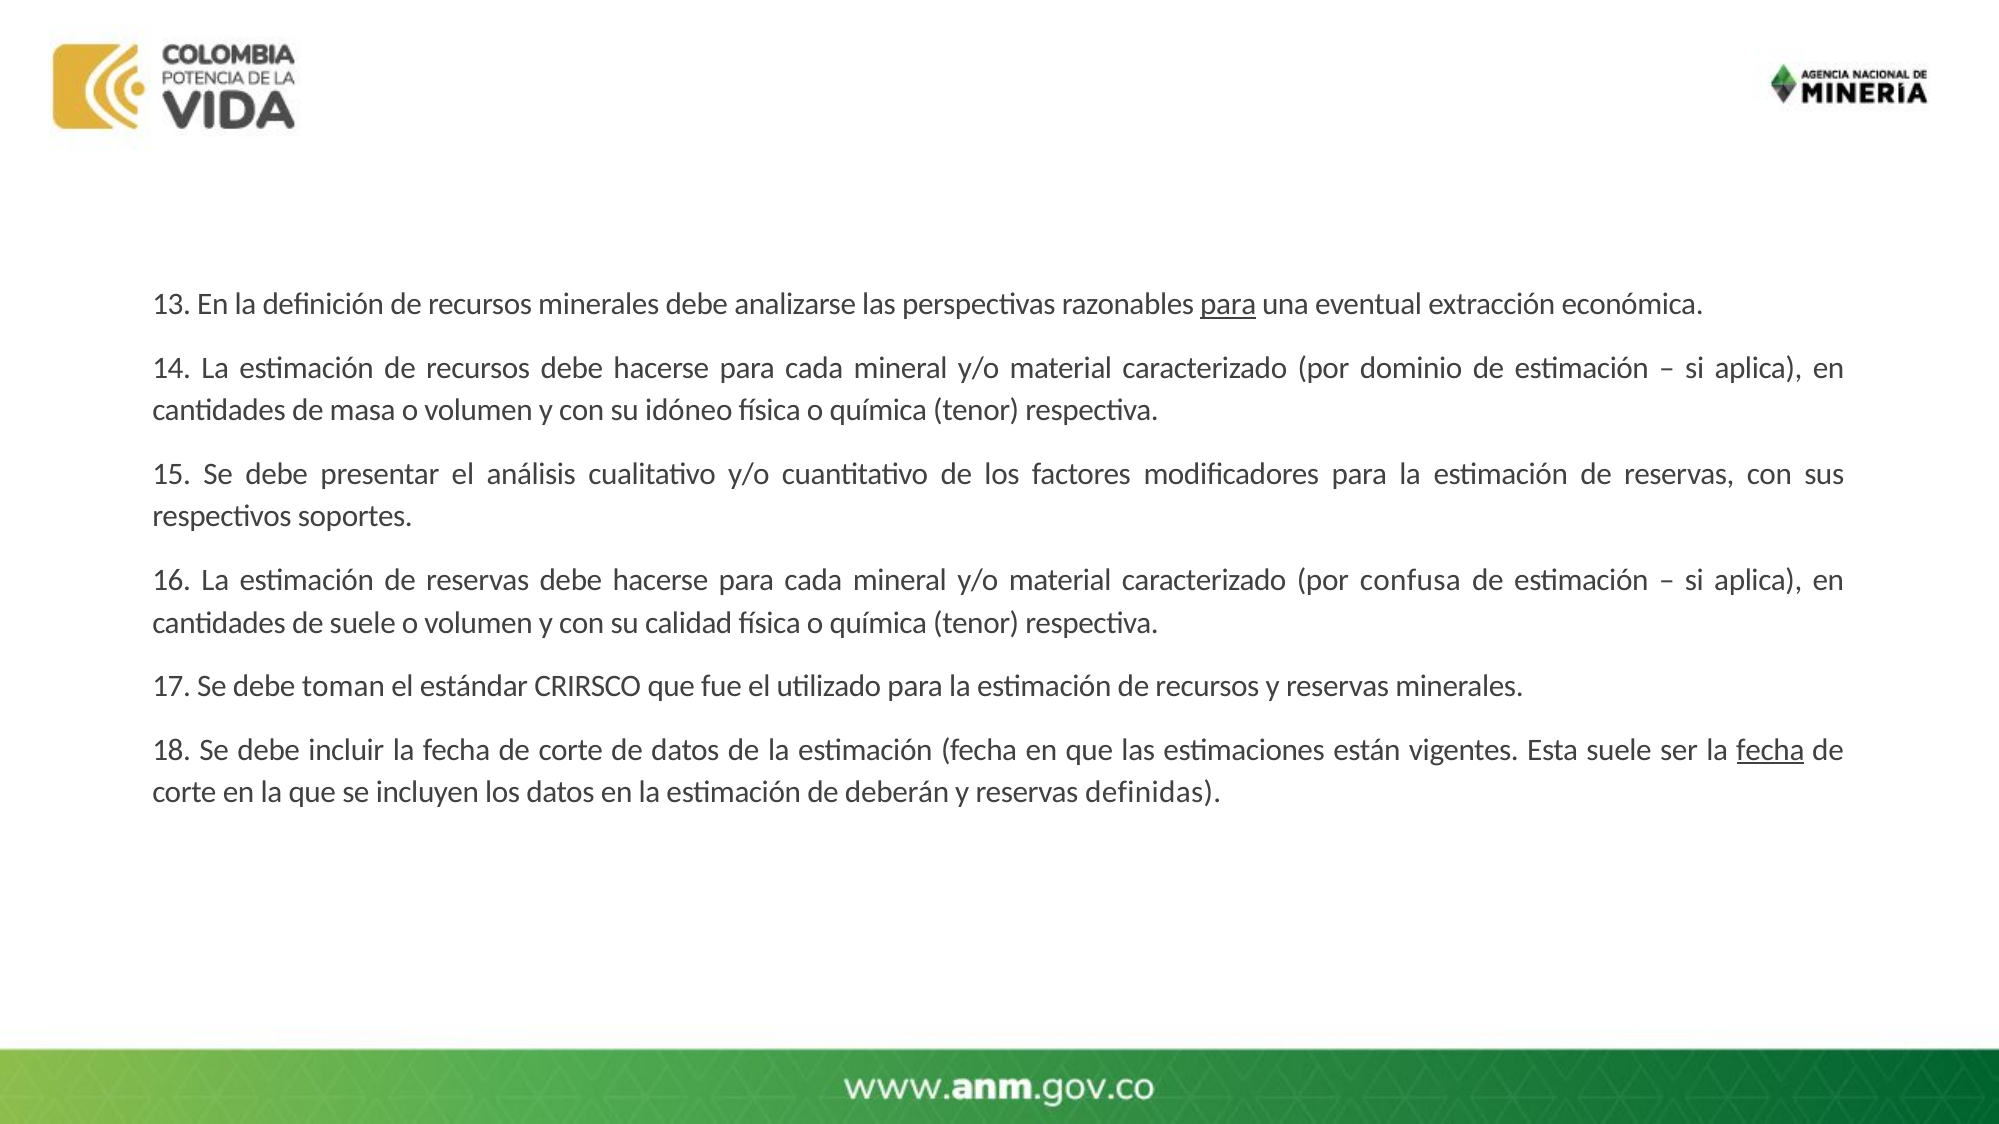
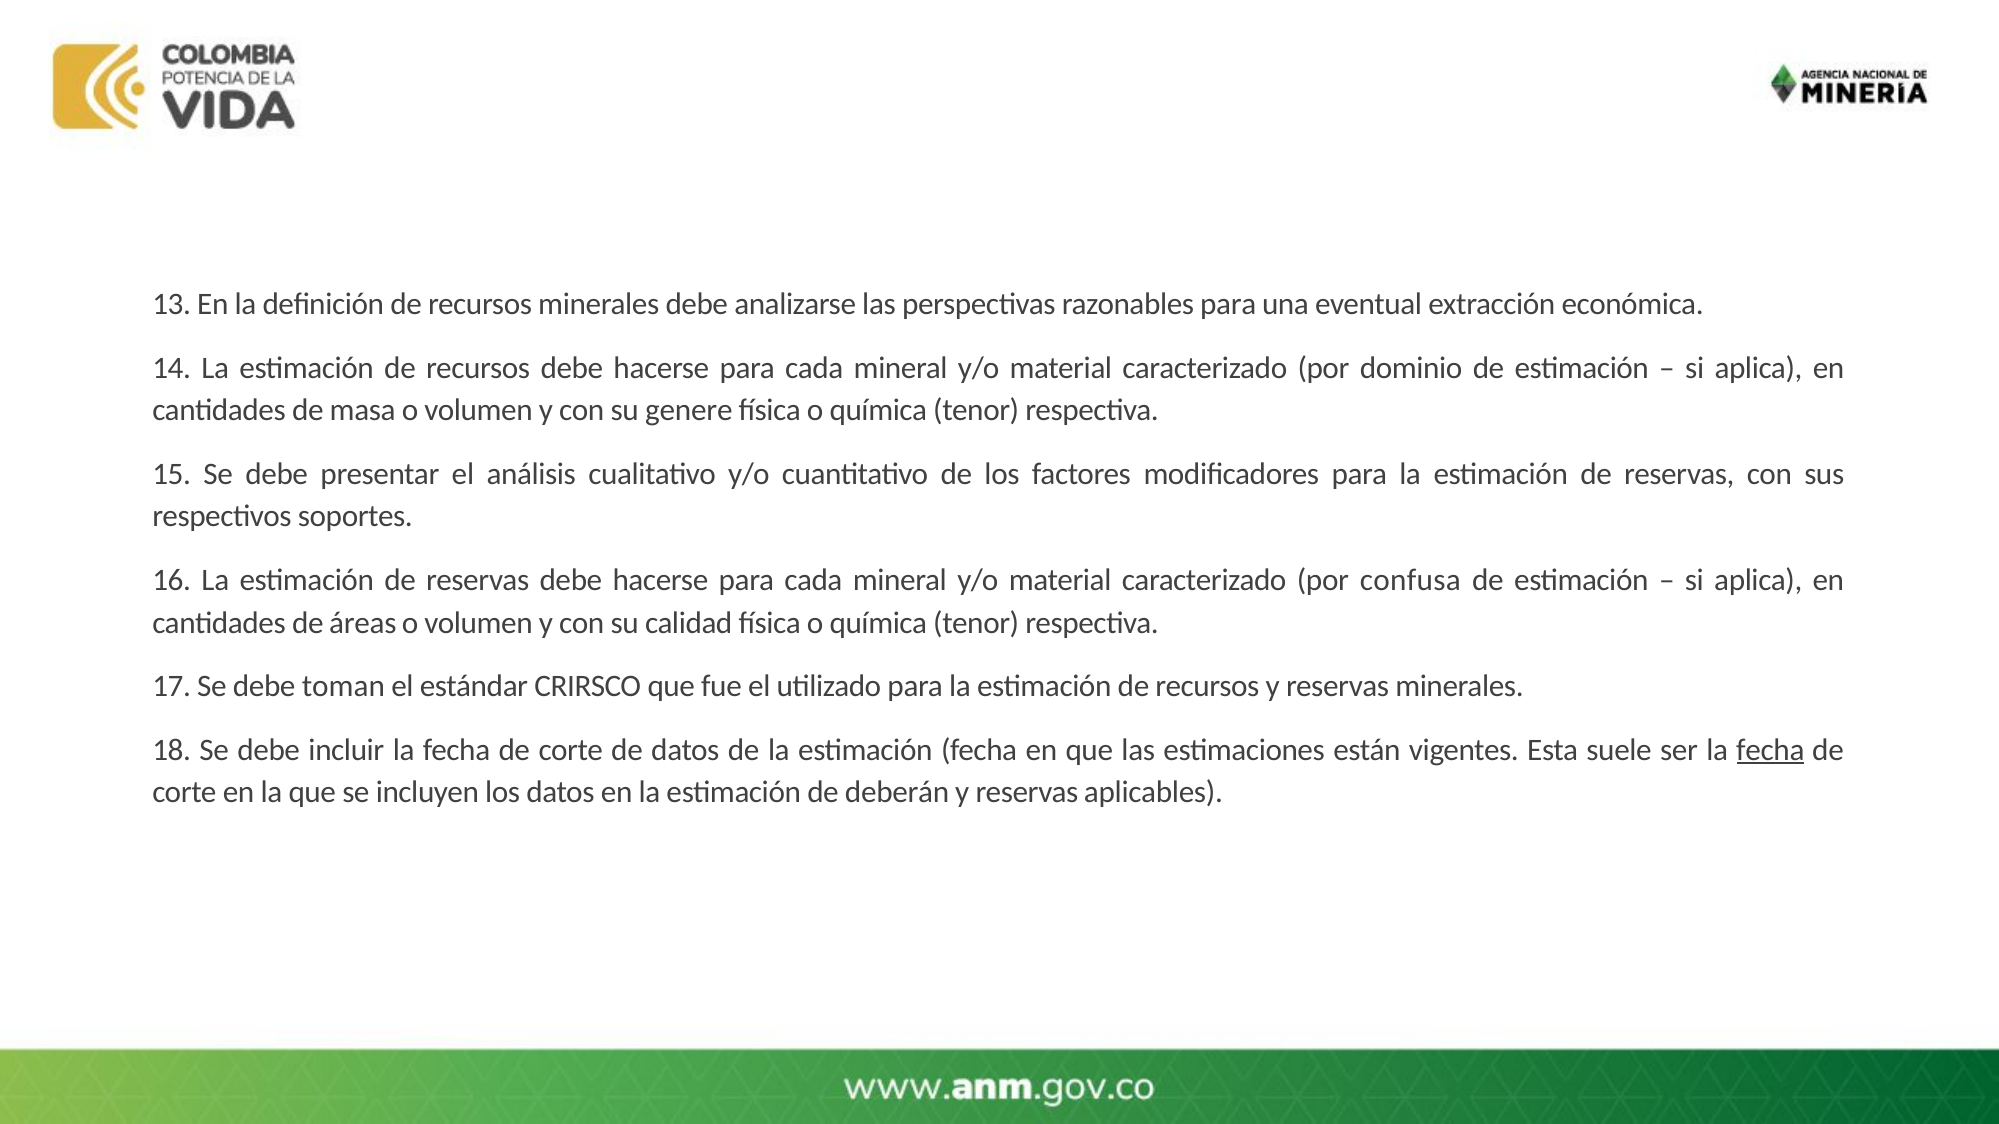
para underline: present -> none (1228, 304)
idóneo: idóneo -> genere (689, 411)
de suele: suele -> áreas (363, 623)
definidas: definidas -> aplicables (1153, 793)
